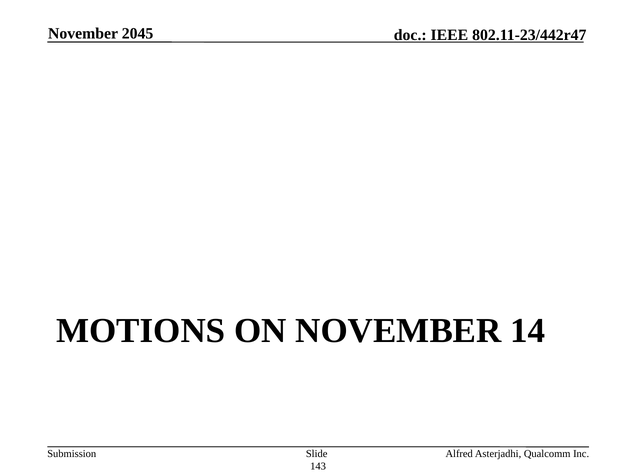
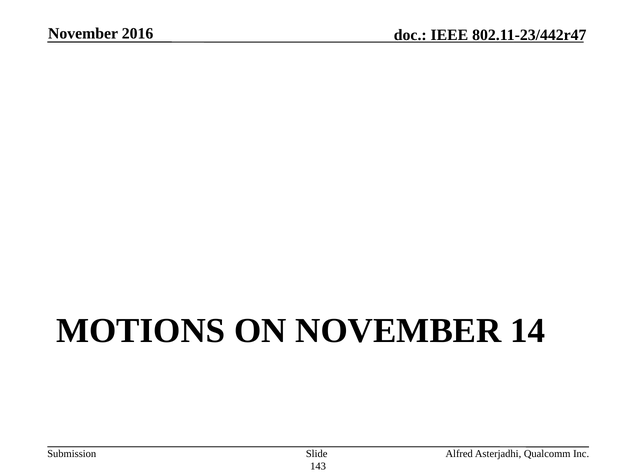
2045: 2045 -> 2016 (138, 33)
